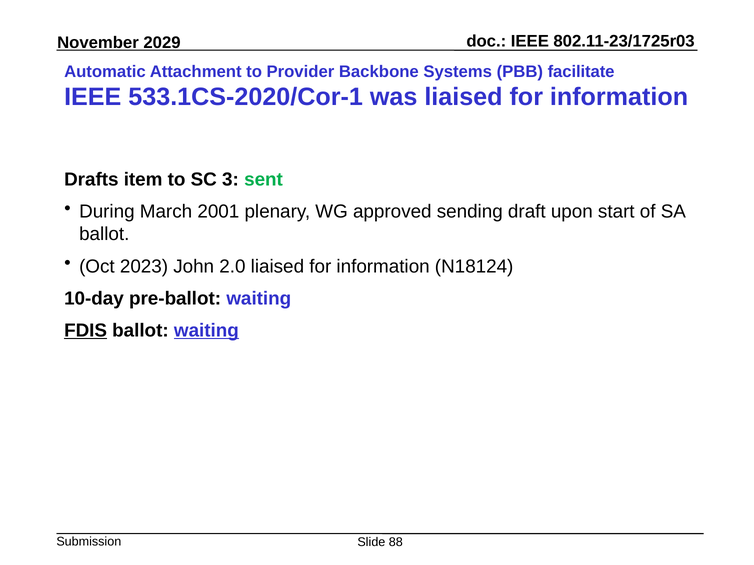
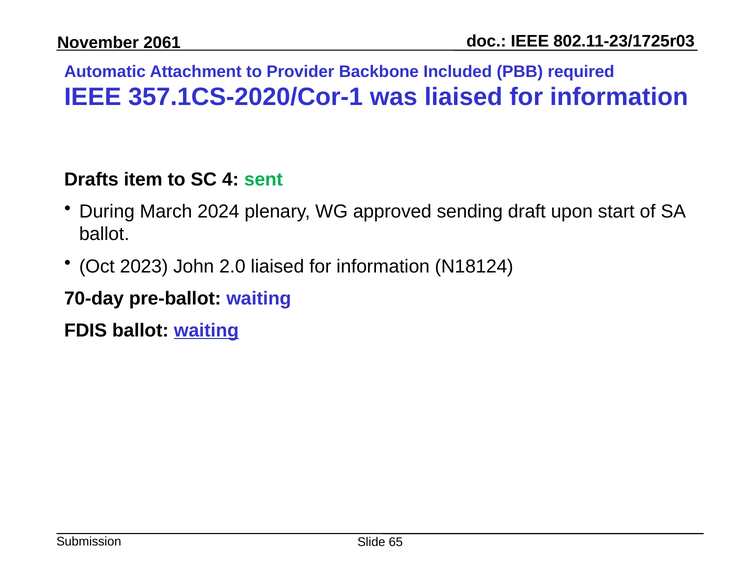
2029: 2029 -> 2061 (162, 43)
Systems: Systems -> Included (458, 72)
facilitate: facilitate -> required (581, 72)
533.1CS-2020/Cor-1: 533.1CS-2020/Cor-1 -> 357.1CS-2020/Cor-1 (246, 97)
3: 3 -> 4 (230, 180)
2001: 2001 -> 2024 (218, 212)
10-day: 10-day -> 70-day (94, 299)
FDIS underline: present -> none (86, 331)
88: 88 -> 65 (396, 542)
